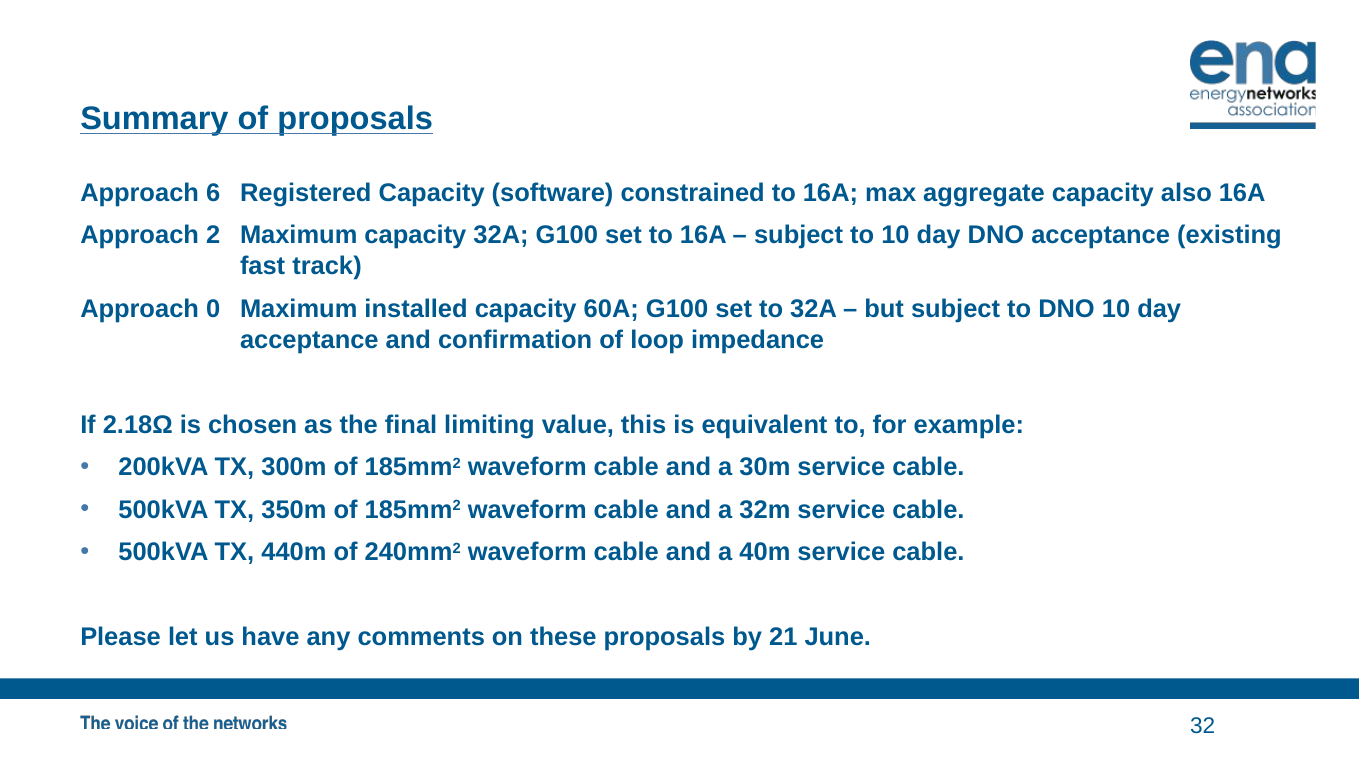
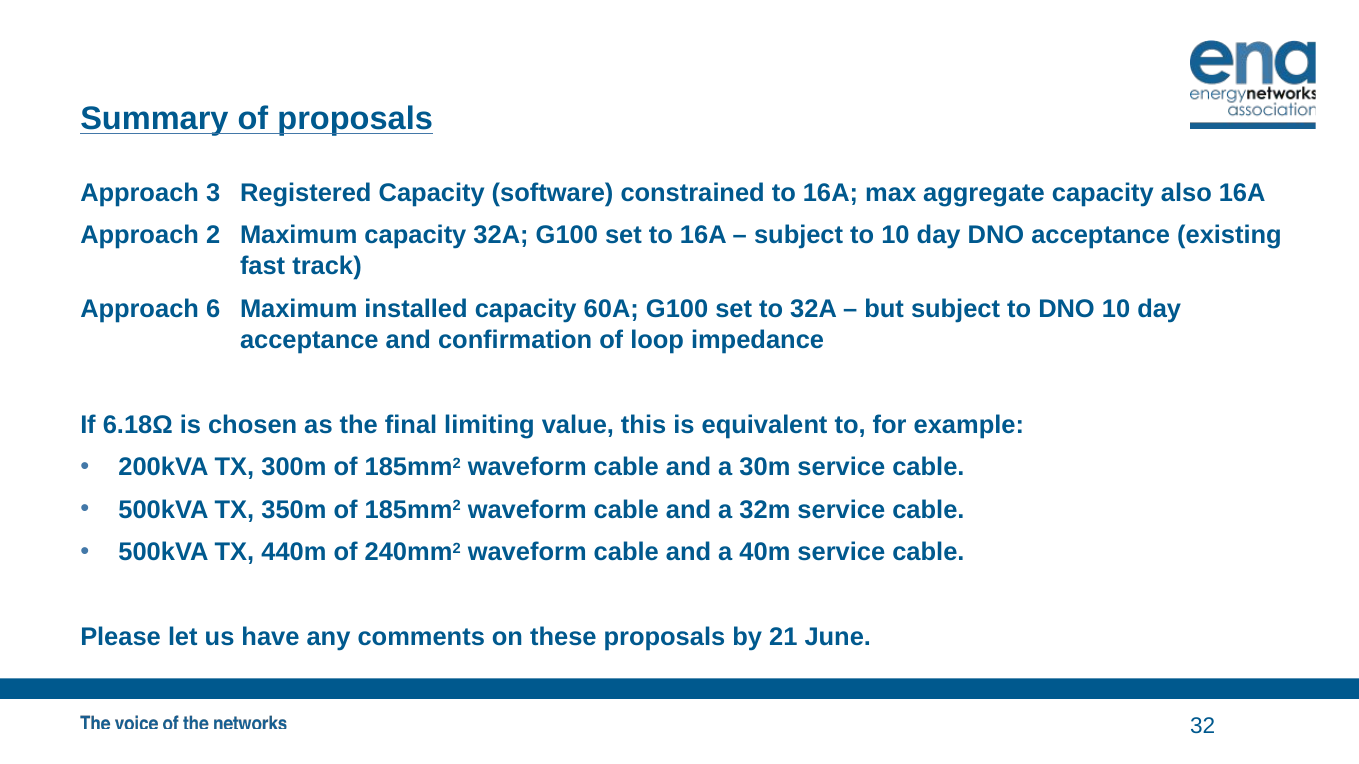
6: 6 -> 3 (213, 193)
0: 0 -> 6 (213, 309)
2.18Ω: 2.18Ω -> 6.18Ω (138, 425)
